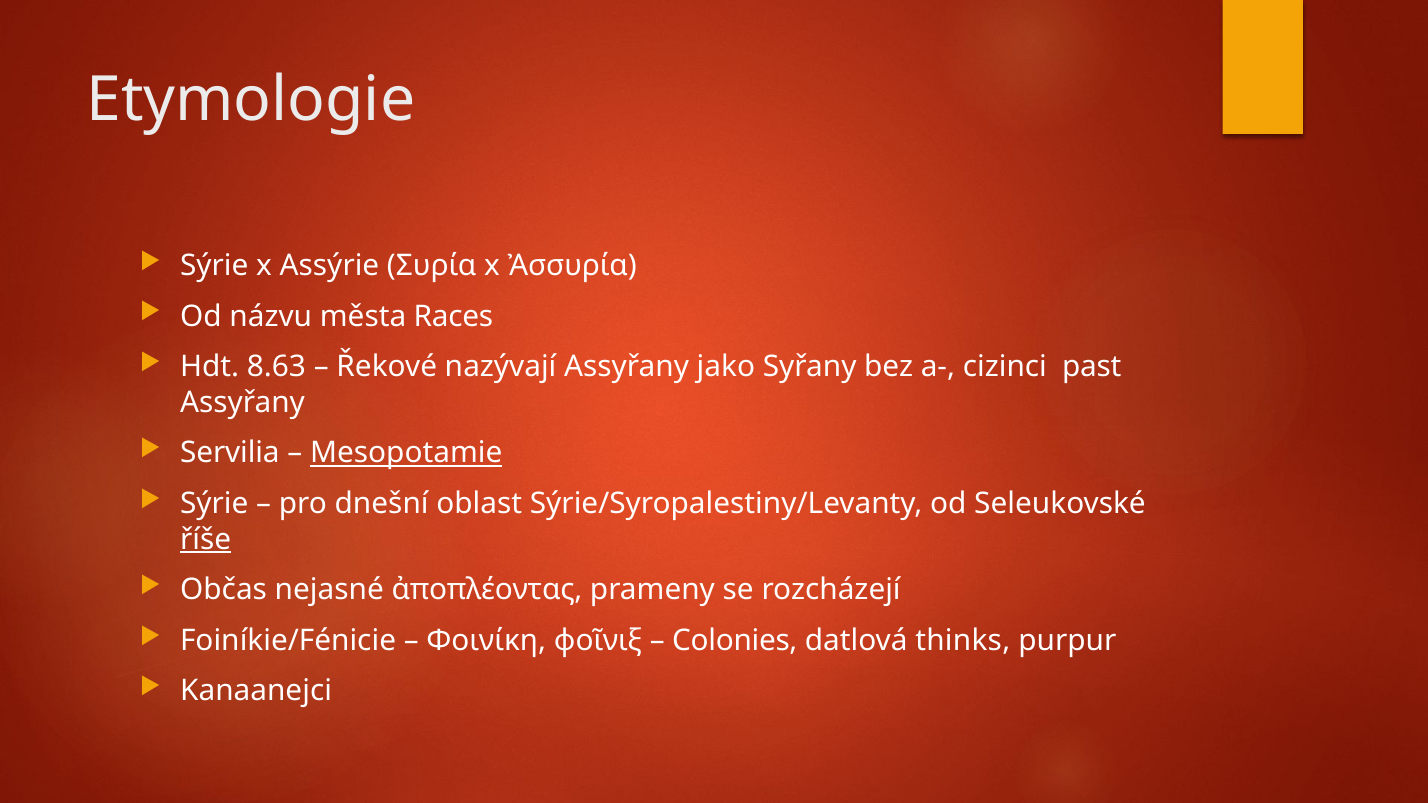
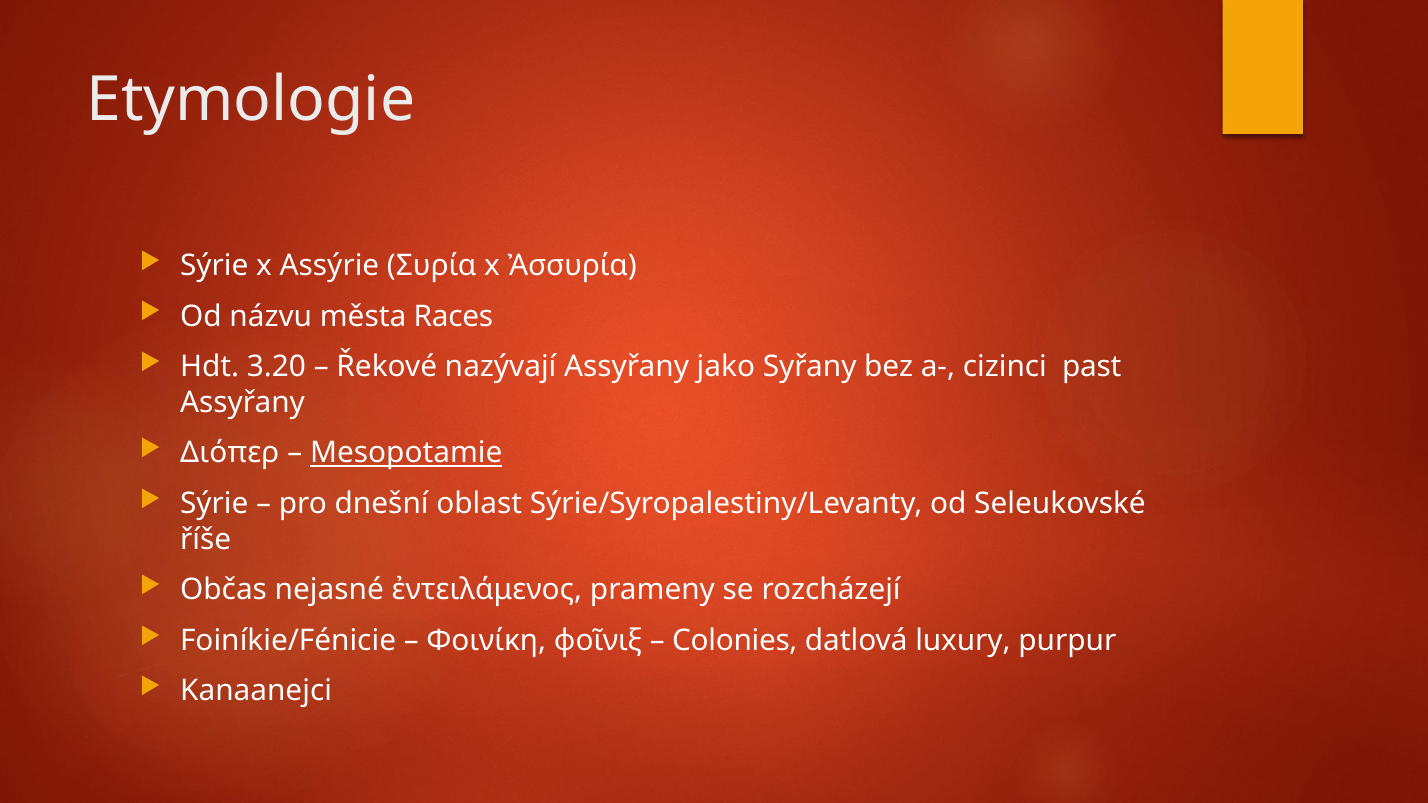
8.63: 8.63 -> 3.20 (276, 367)
Servilia: Servilia -> Διόπερ (230, 453)
říše underline: present -> none (206, 540)
ἀποπλέοντας: ἀποπλέοντας -> ἐντειλάμενος (487, 590)
thinks: thinks -> luxury (963, 641)
